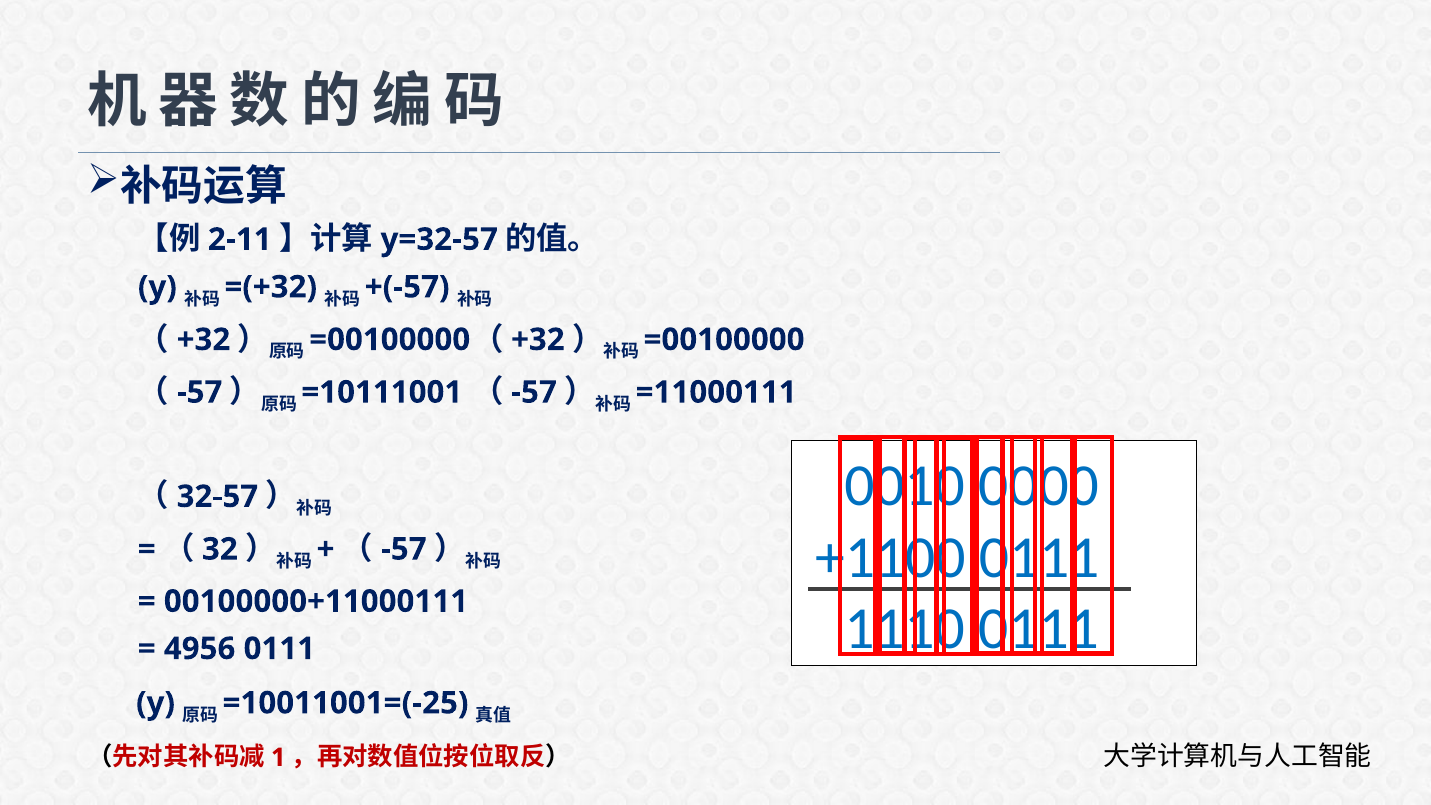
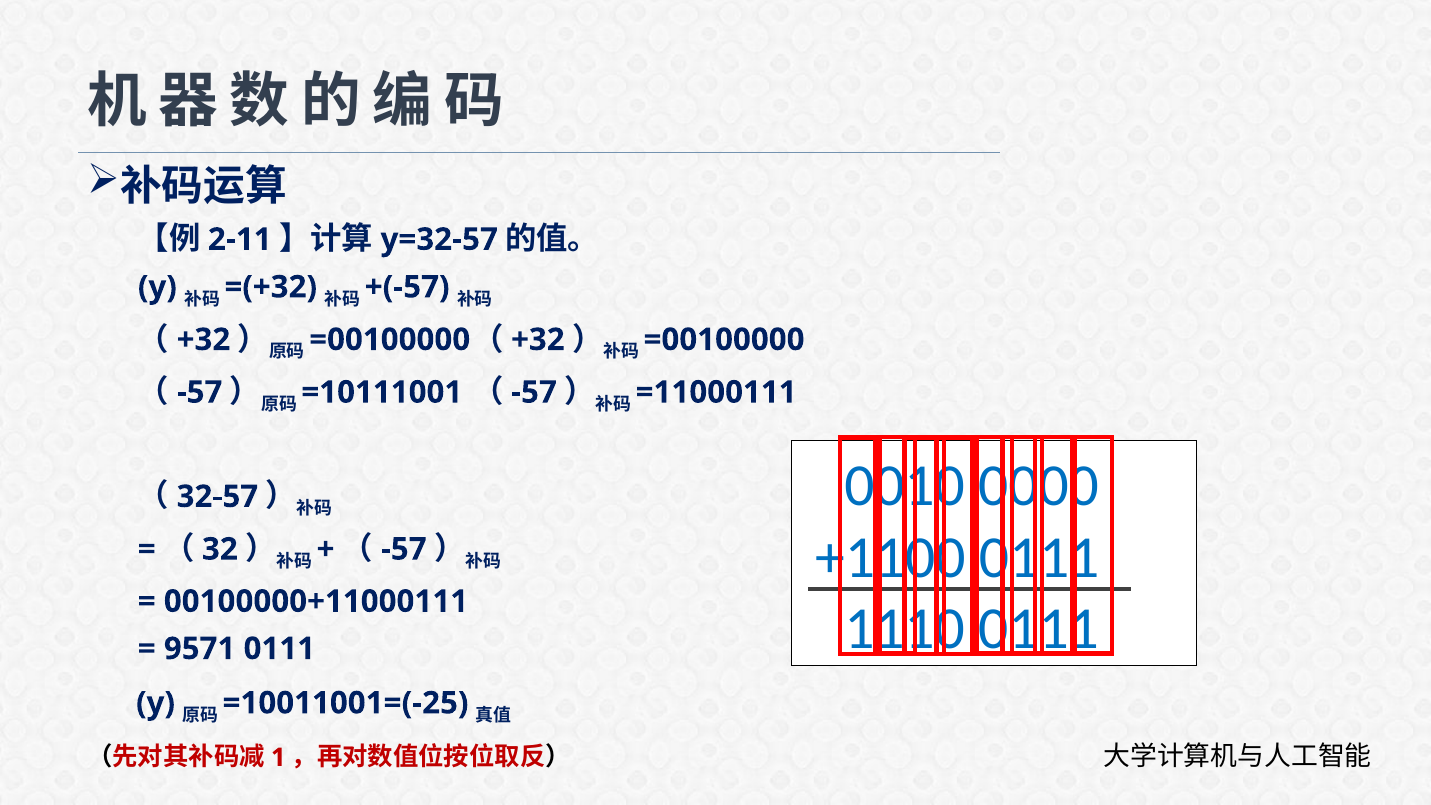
4956: 4956 -> 9571 (200, 649)
